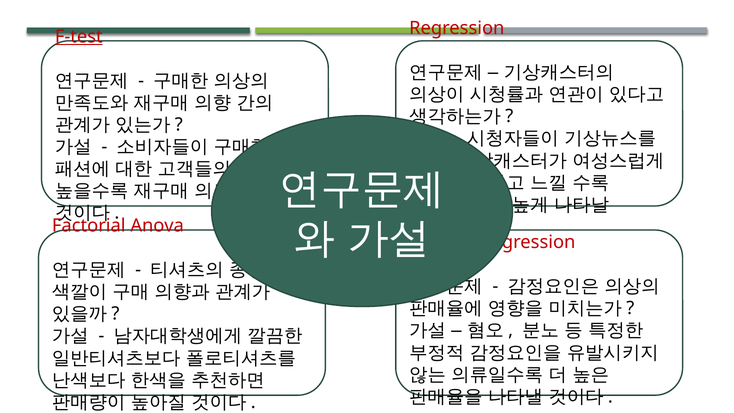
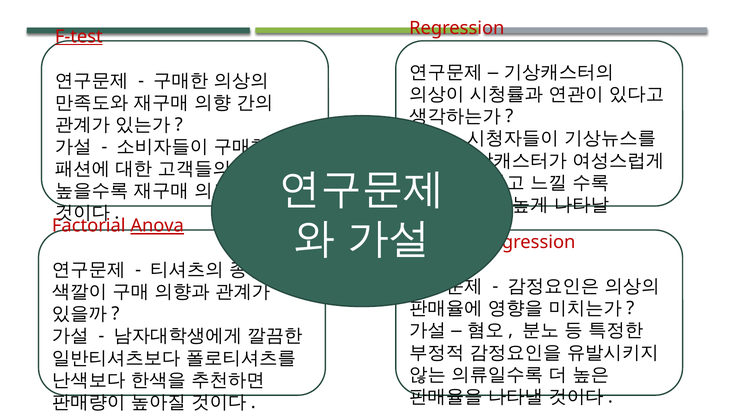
Anova underline: none -> present (157, 226)
